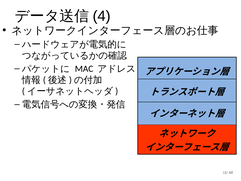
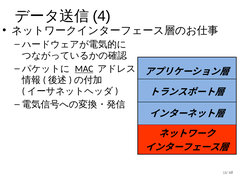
MAC underline: none -> present (84, 69)
